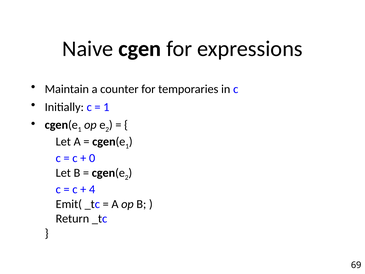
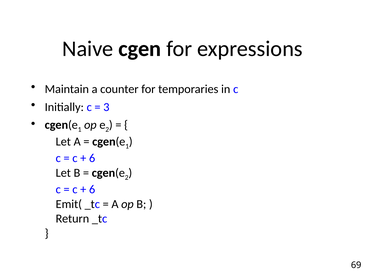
1: 1 -> 3 (106, 107)
0: 0 -> 6 (92, 158)
4: 4 -> 6 (92, 189)
